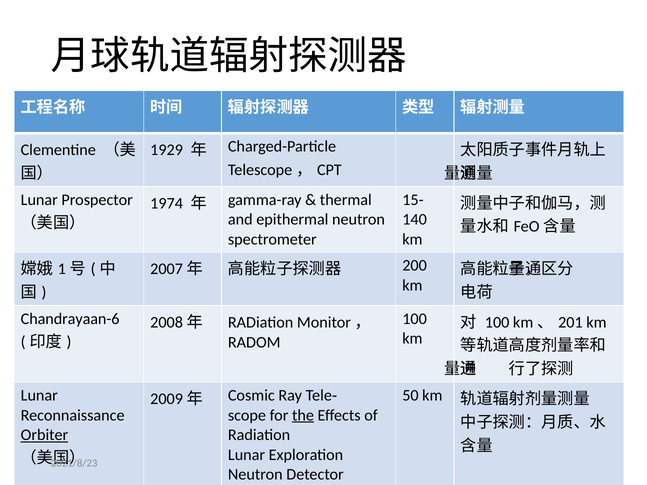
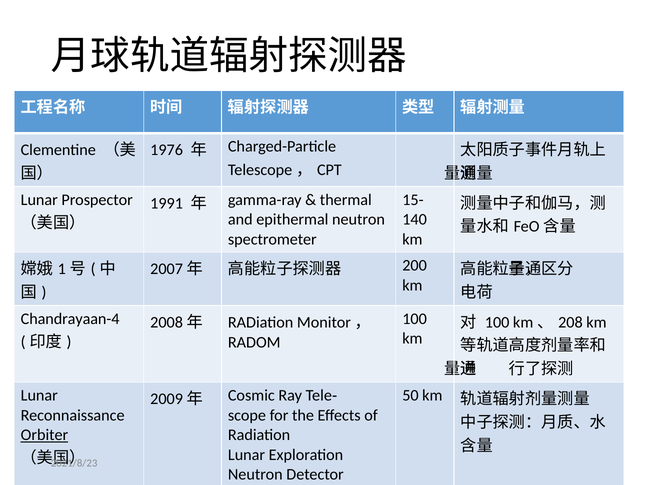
1929: 1929 -> 1976 (167, 150)
1974: 1974 -> 1991 (167, 203)
Chandrayaan-6: Chandrayaan-6 -> Chandrayaan-4 (70, 319)
201: 201 -> 208 (570, 322)
the underline: present -> none (303, 415)
